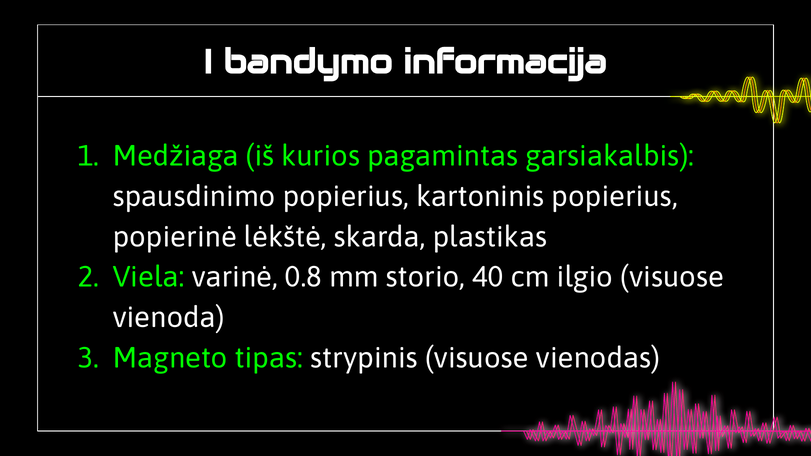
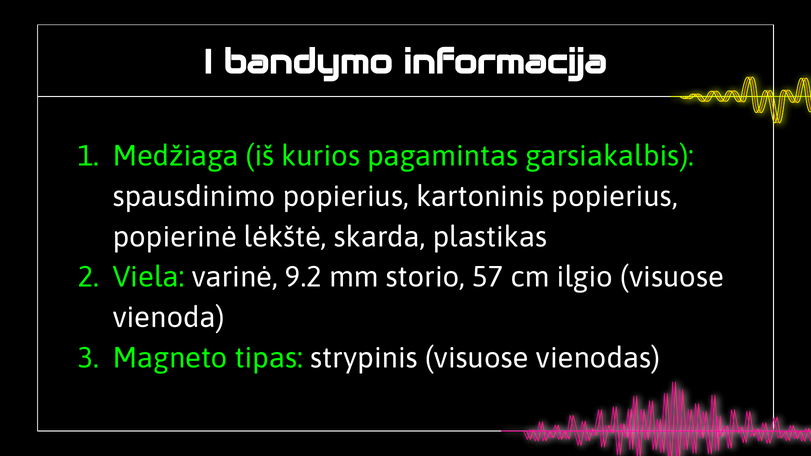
0.8: 0.8 -> 9.2 (304, 277)
40: 40 -> 57 (488, 277)
